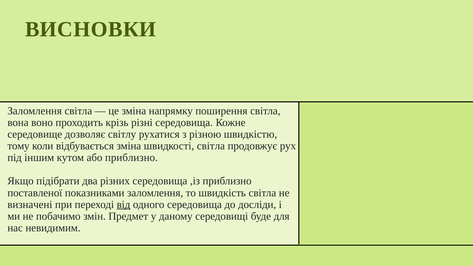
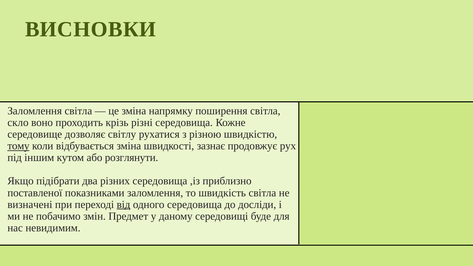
вона: вона -> скло (18, 122)
тому underline: none -> present (18, 146)
швидкості світла: світла -> зазнає (211, 146)
або приблизно: приблизно -> розглянути (132, 158)
